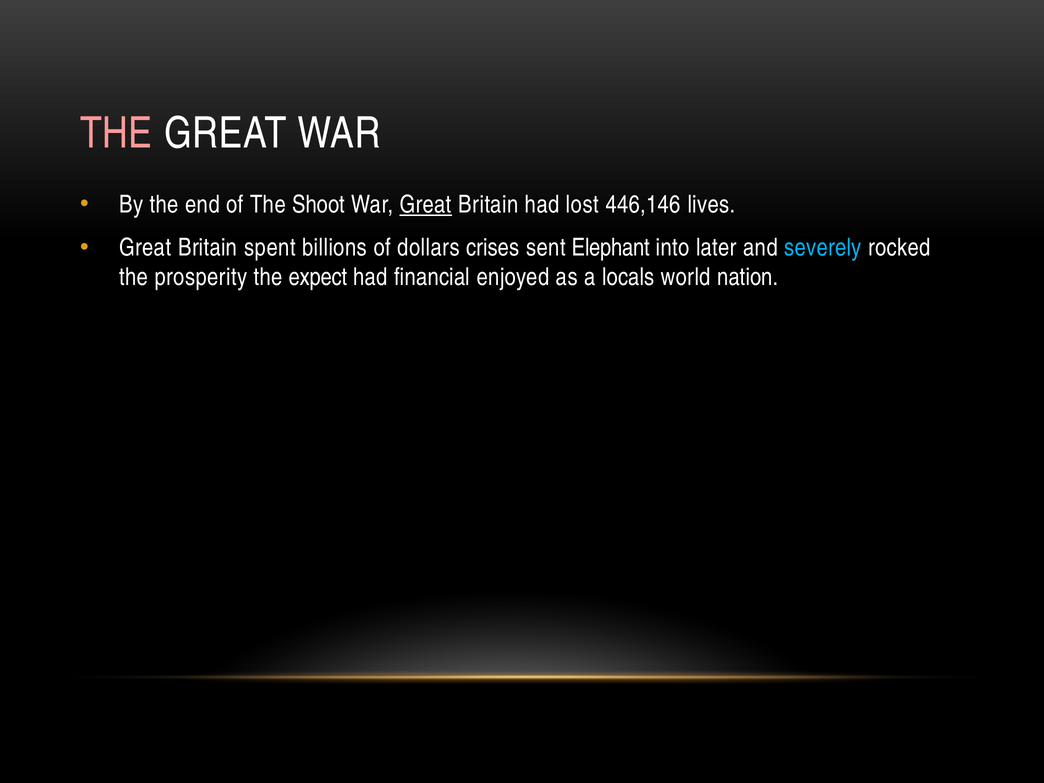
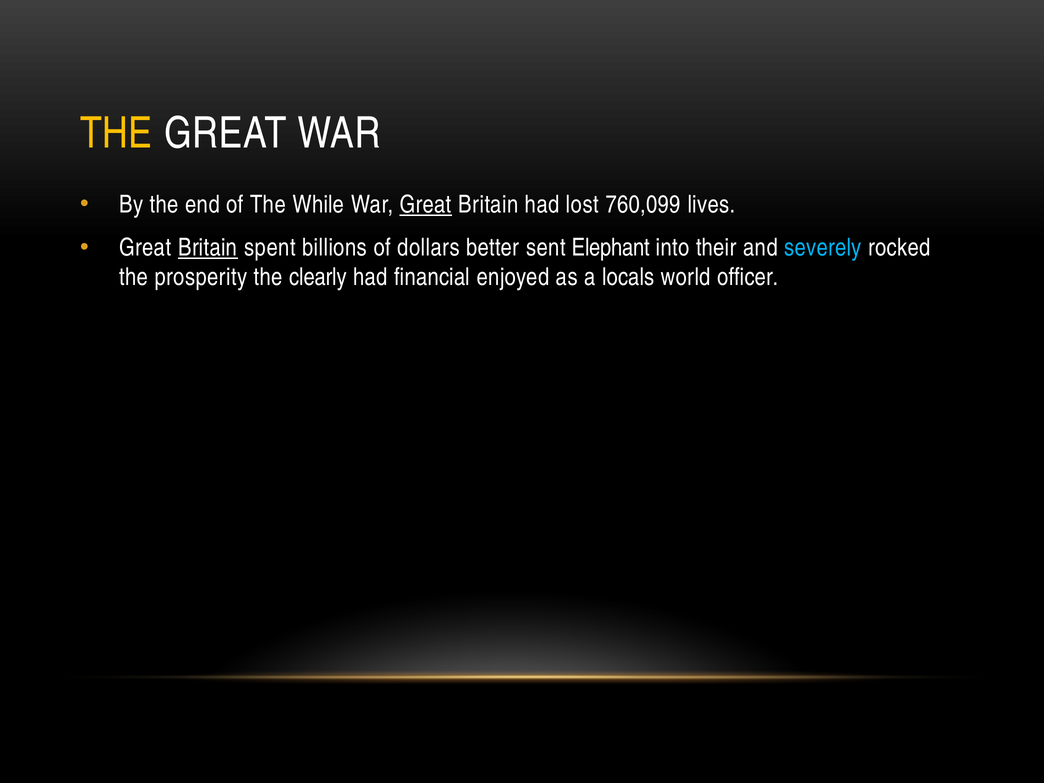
THE colour: pink -> yellow (116, 134)
Shoot: Shoot -> While (318, 204)
446,146: 446,146 -> 760,099 (643, 204)
Britain underline: none -> present (208, 248)
crises: crises -> better (493, 248)
later: later -> their (716, 248)
expect: expect -> clearly (318, 277)
nation: nation -> officer (748, 277)
